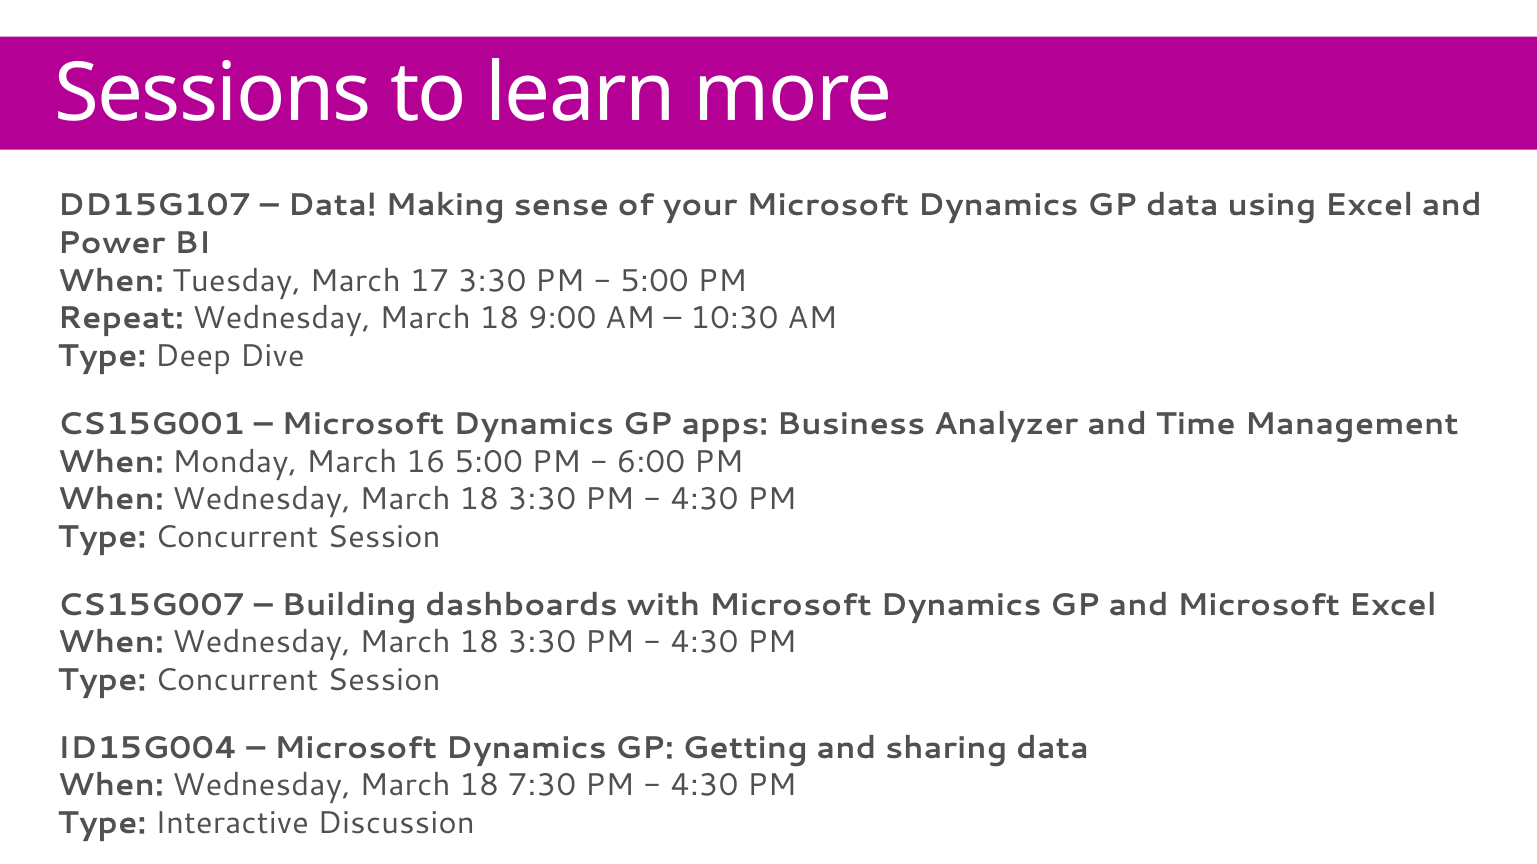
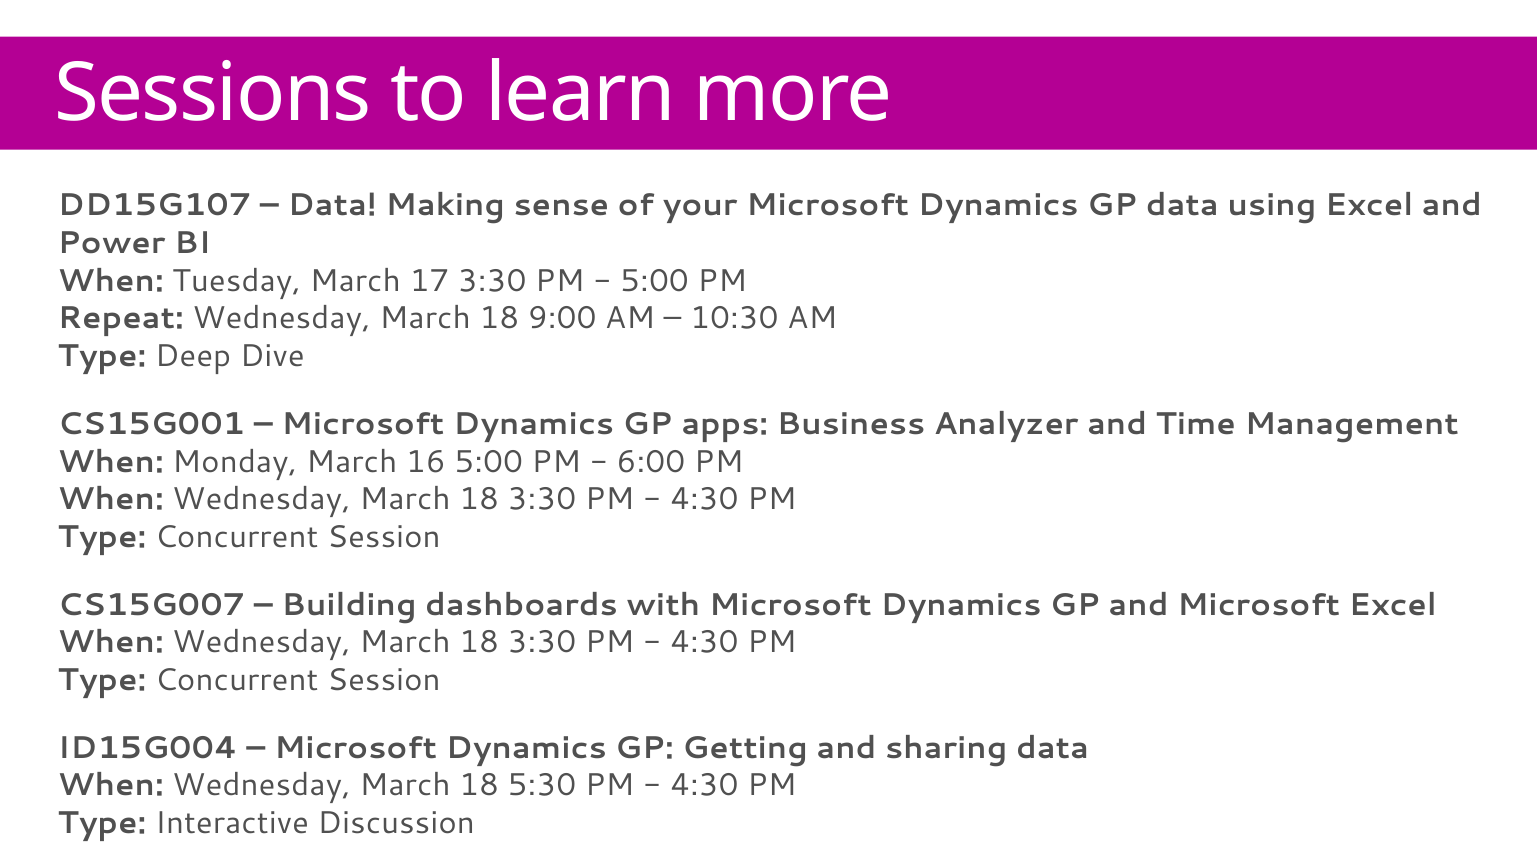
7:30: 7:30 -> 5:30 (542, 786)
